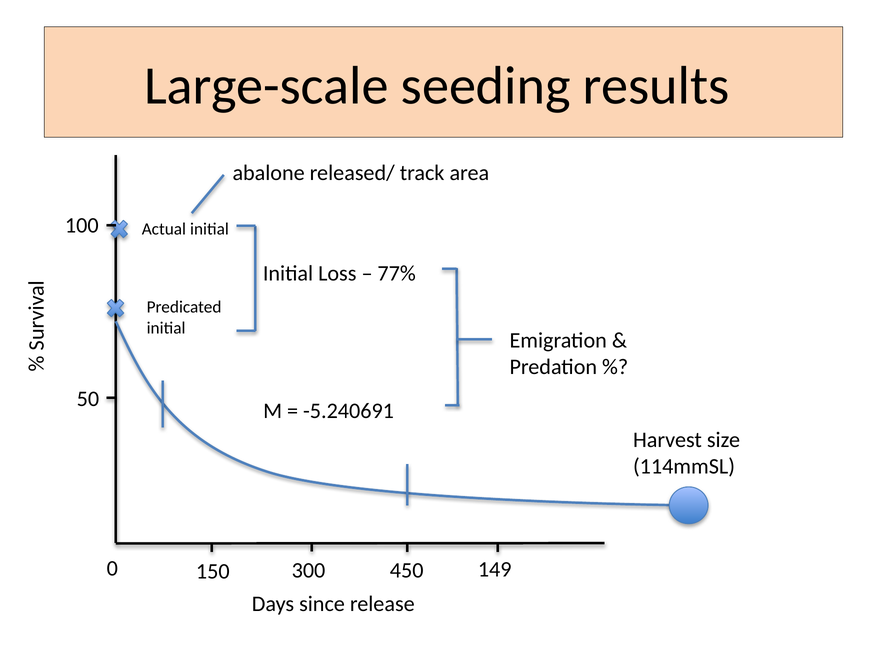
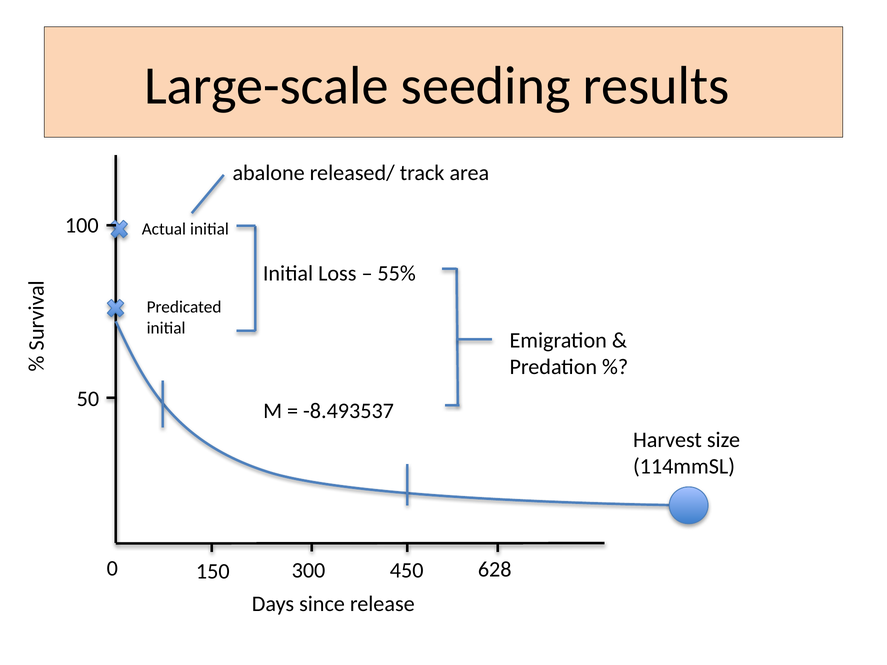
77%: 77% -> 55% (397, 274)
-5.240691: -5.240691 -> -8.493537 (348, 411)
149: 149 -> 628 (495, 570)
